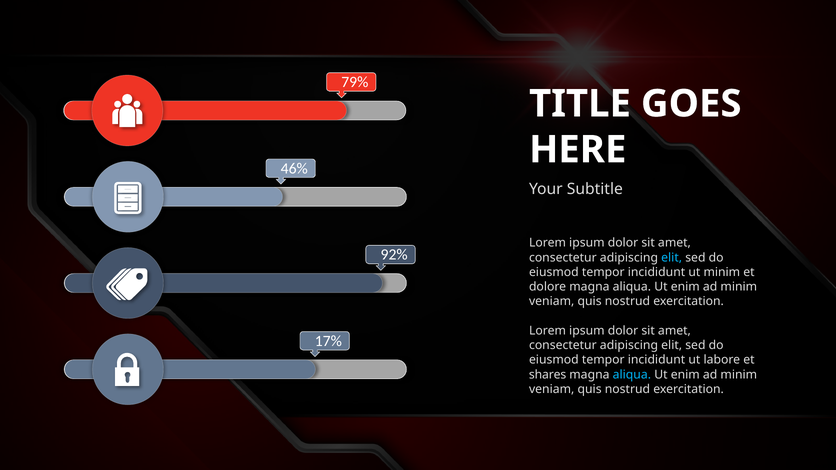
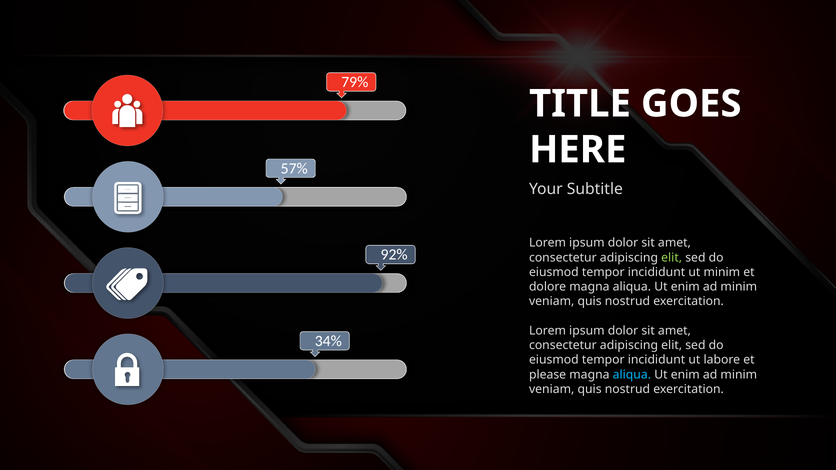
46%: 46% -> 57% (294, 169)
elit colour: light blue -> light green (672, 258)
17%: 17% -> 34% (328, 341)
shares: shares -> please (548, 375)
